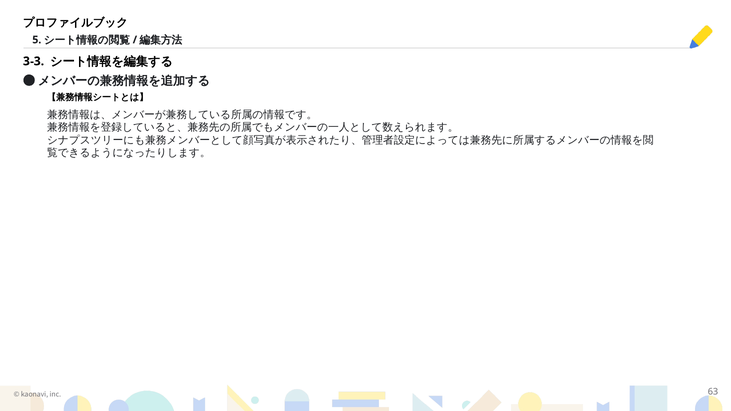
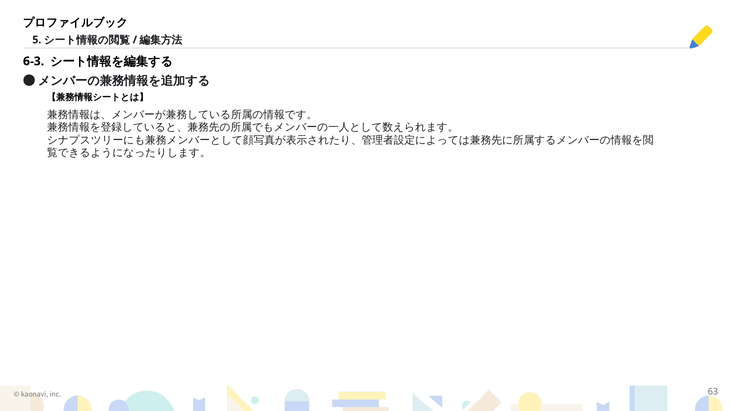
3-3: 3-3 -> 6-3 (34, 61)
